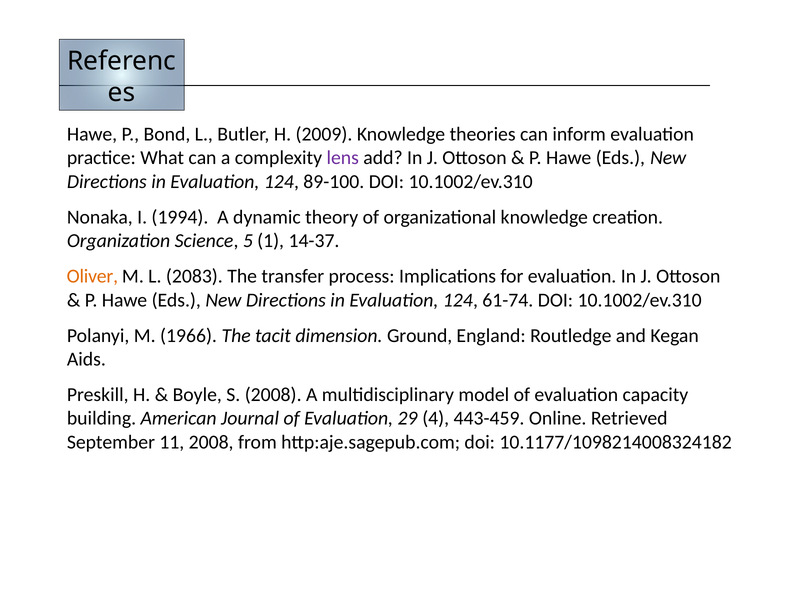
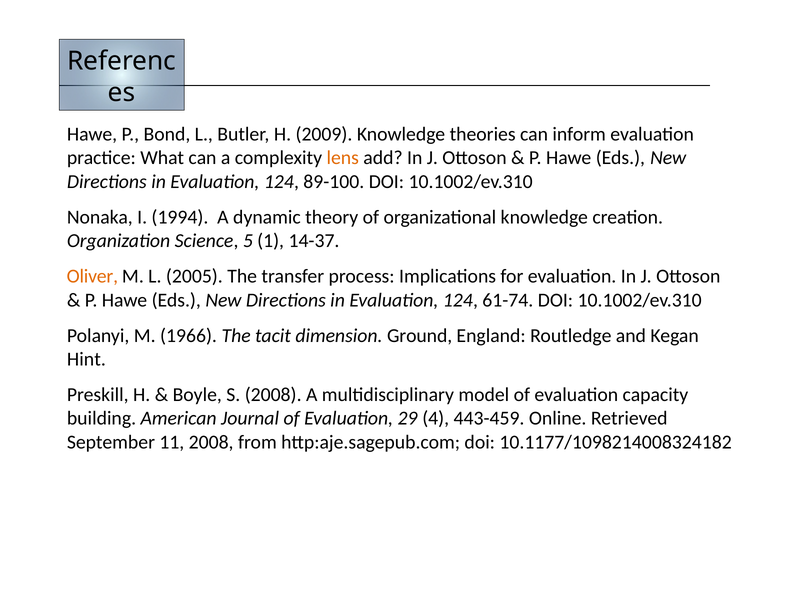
lens colour: purple -> orange (343, 158)
2083: 2083 -> 2005 (194, 276)
Aids: Aids -> Hint (86, 359)
